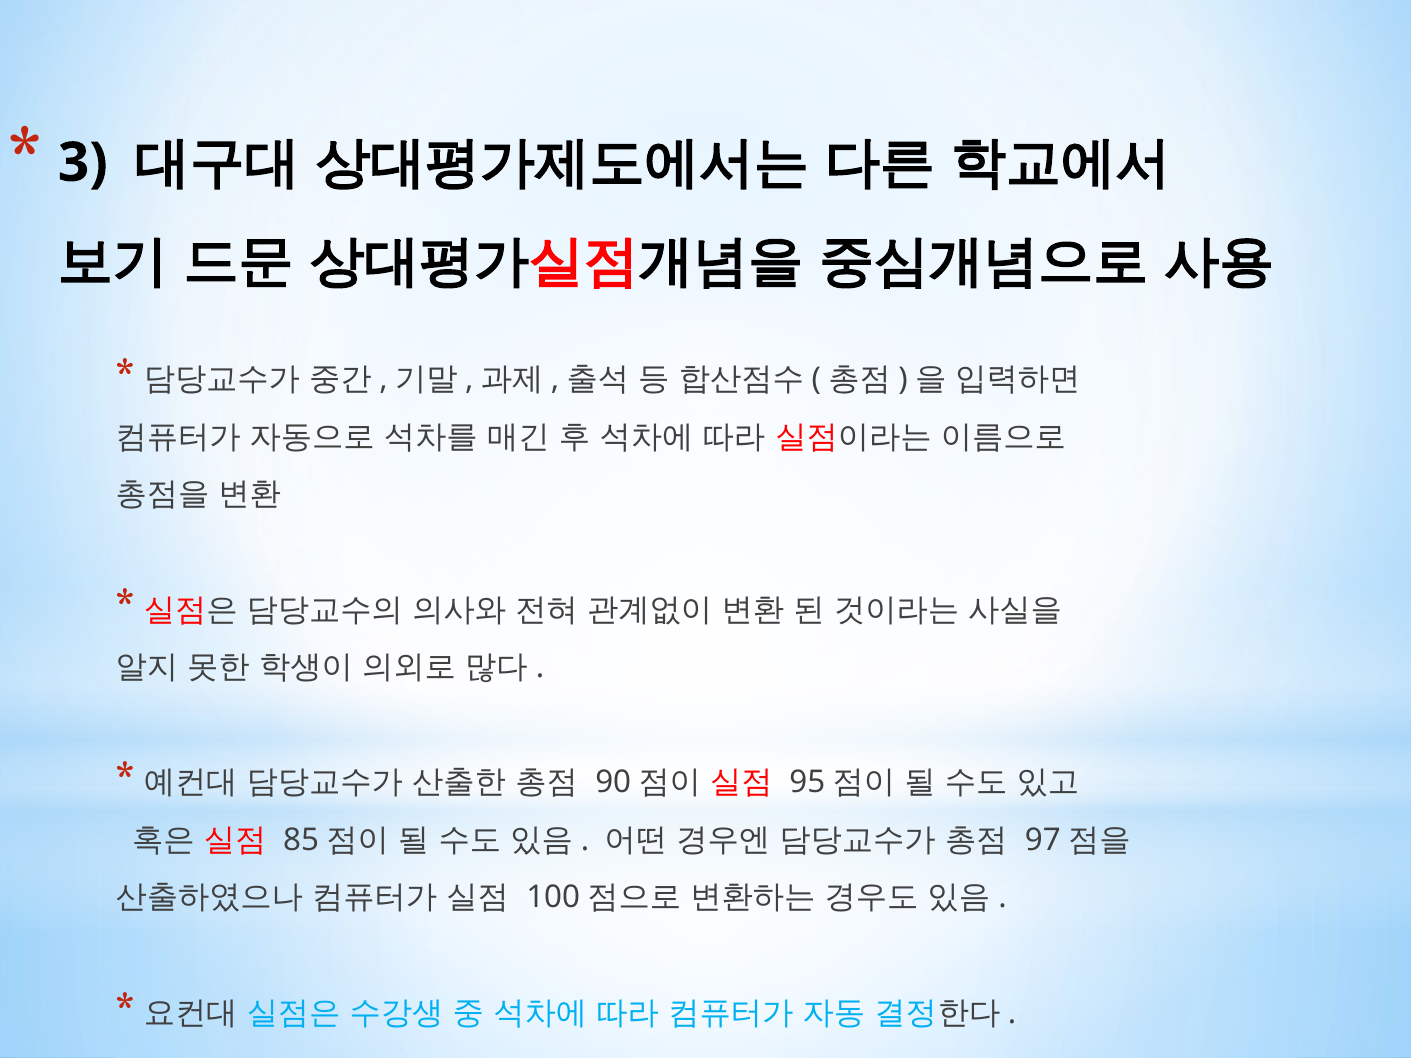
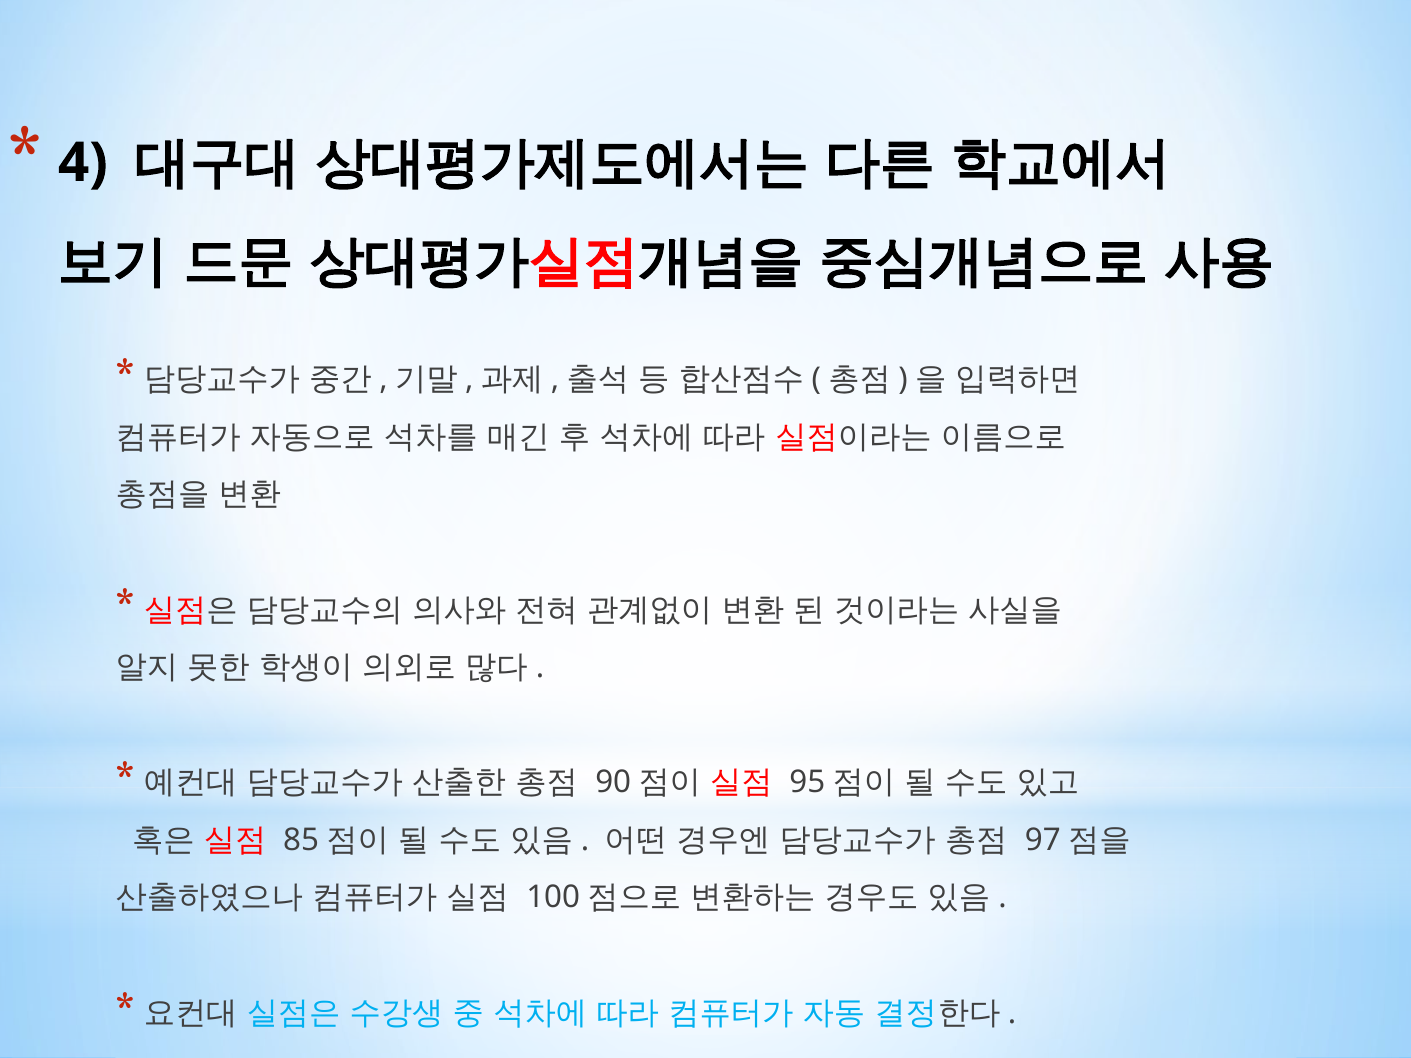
3: 3 -> 4 (83, 163)
